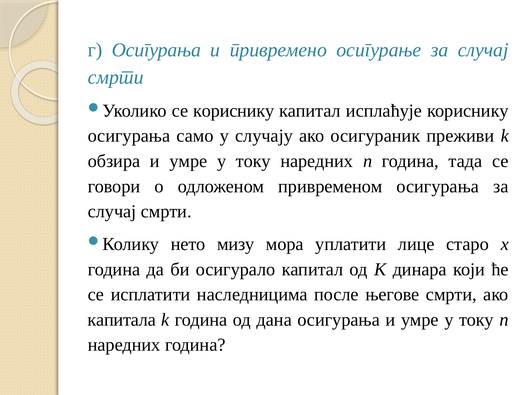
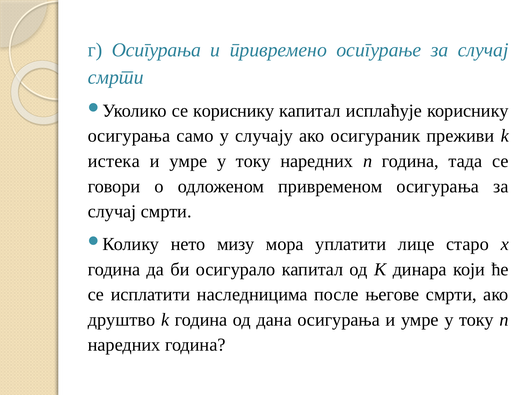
обзира: обзира -> истека (114, 161)
капитала: капитала -> друштво (122, 319)
